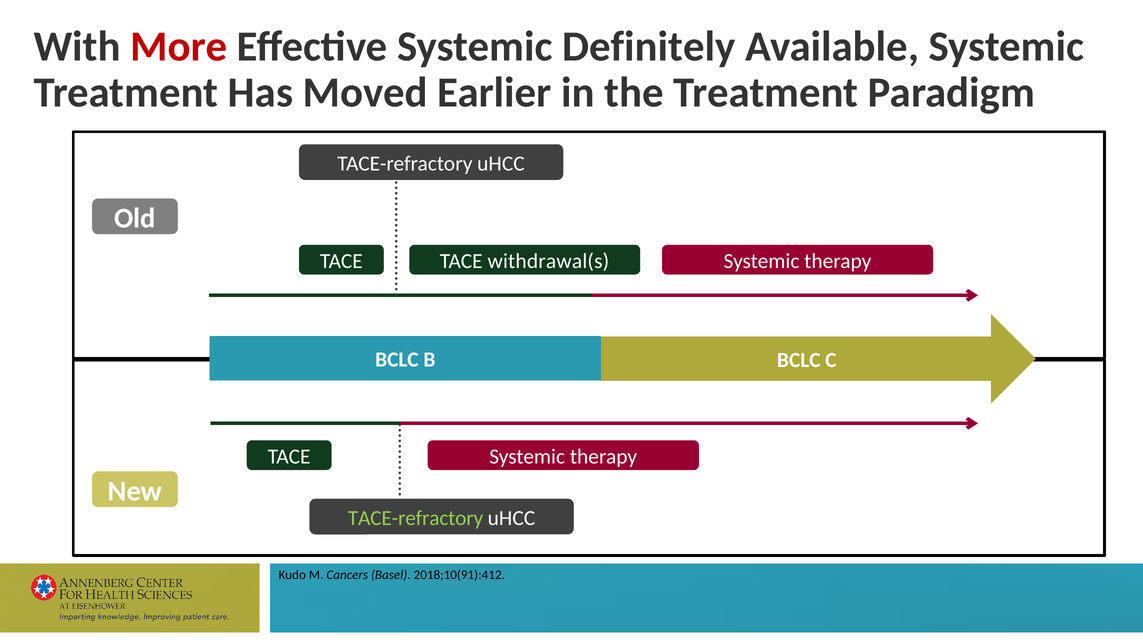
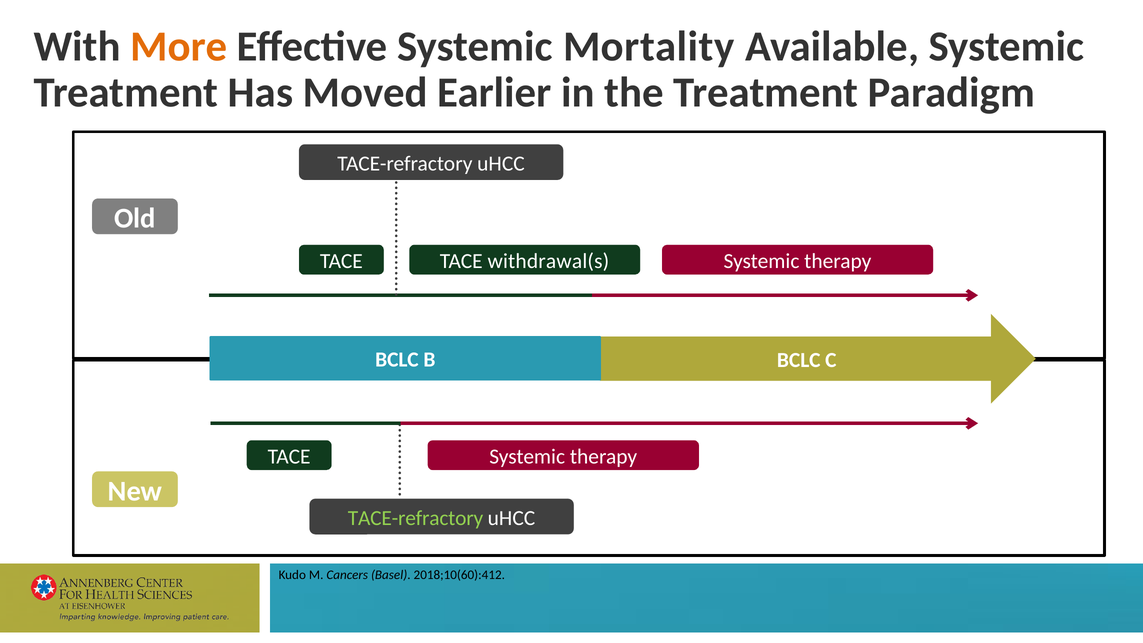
More colour: red -> orange (179, 47)
Definitely: Definitely -> Mortality (649, 47)
2018;10(91):412: 2018;10(91):412 -> 2018;10(60):412 (459, 575)
